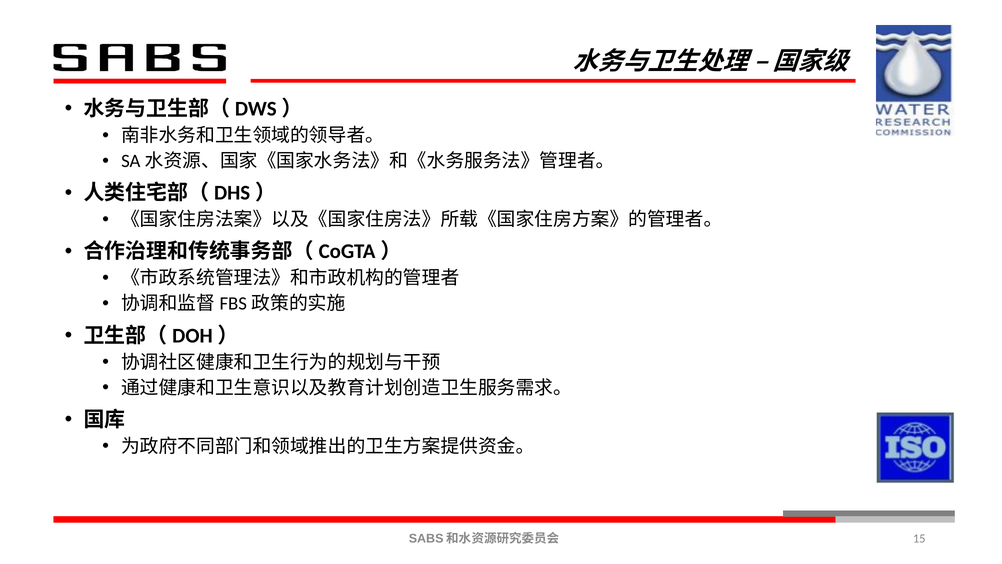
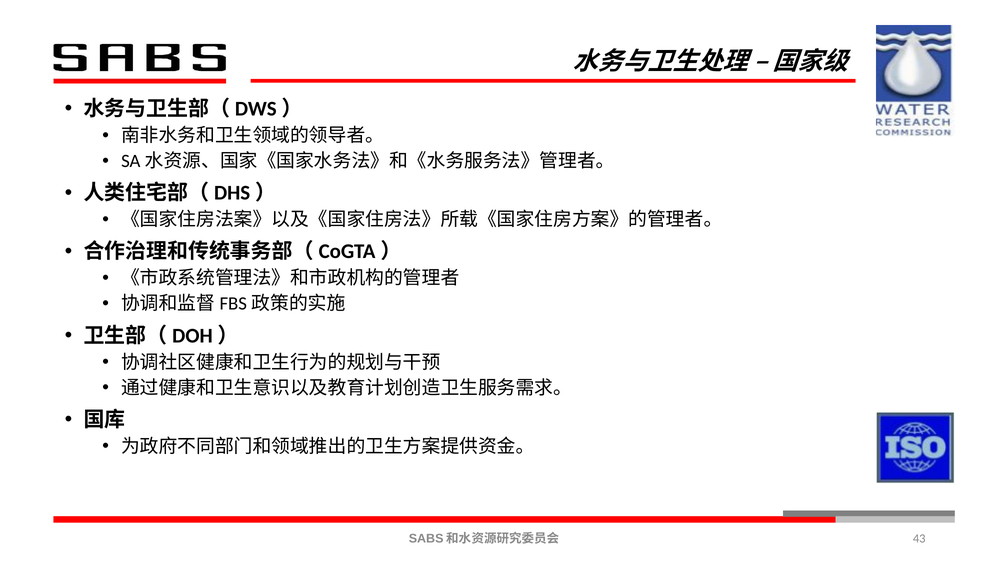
15: 15 -> 43 (919, 538)
